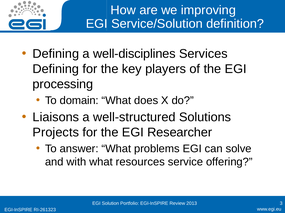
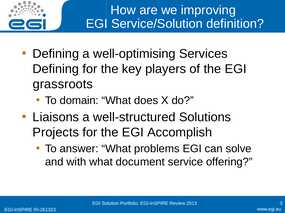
well-disciplines: well-disciplines -> well-optimising (134, 54)
processing: processing -> grassroots (63, 84)
Researcher: Researcher -> Accomplish (180, 133)
resources: resources -> document (140, 163)
